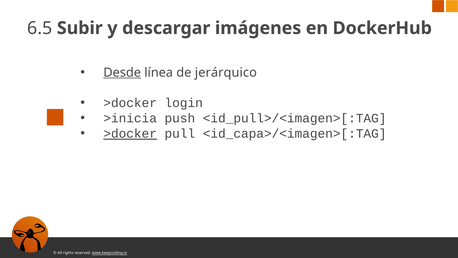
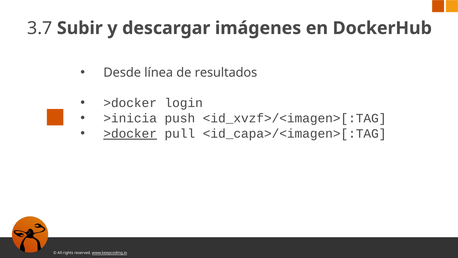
6.5: 6.5 -> 3.7 (40, 28)
Desde underline: present -> none (122, 72)
jerárquico: jerárquico -> resultados (226, 72)
<id_pull>/<imagen>[:TAG: <id_pull>/<imagen>[:TAG -> <id_xvzf>/<imagen>[:TAG (295, 118)
